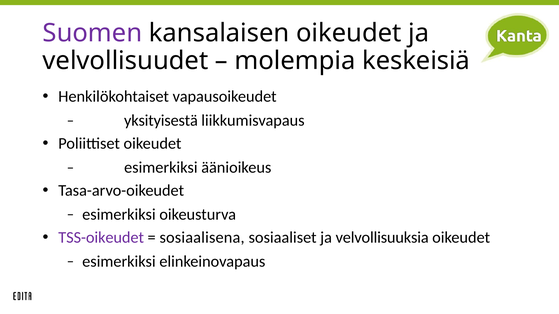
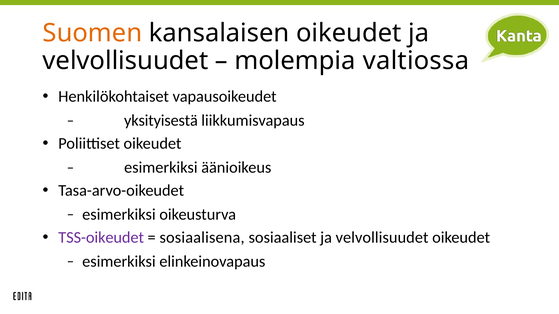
Suomen colour: purple -> orange (92, 33)
keskeisiä: keskeisiä -> valtiossa (416, 61)
sosiaaliset ja velvollisuuksia: velvollisuuksia -> velvollisuudet (382, 238)
